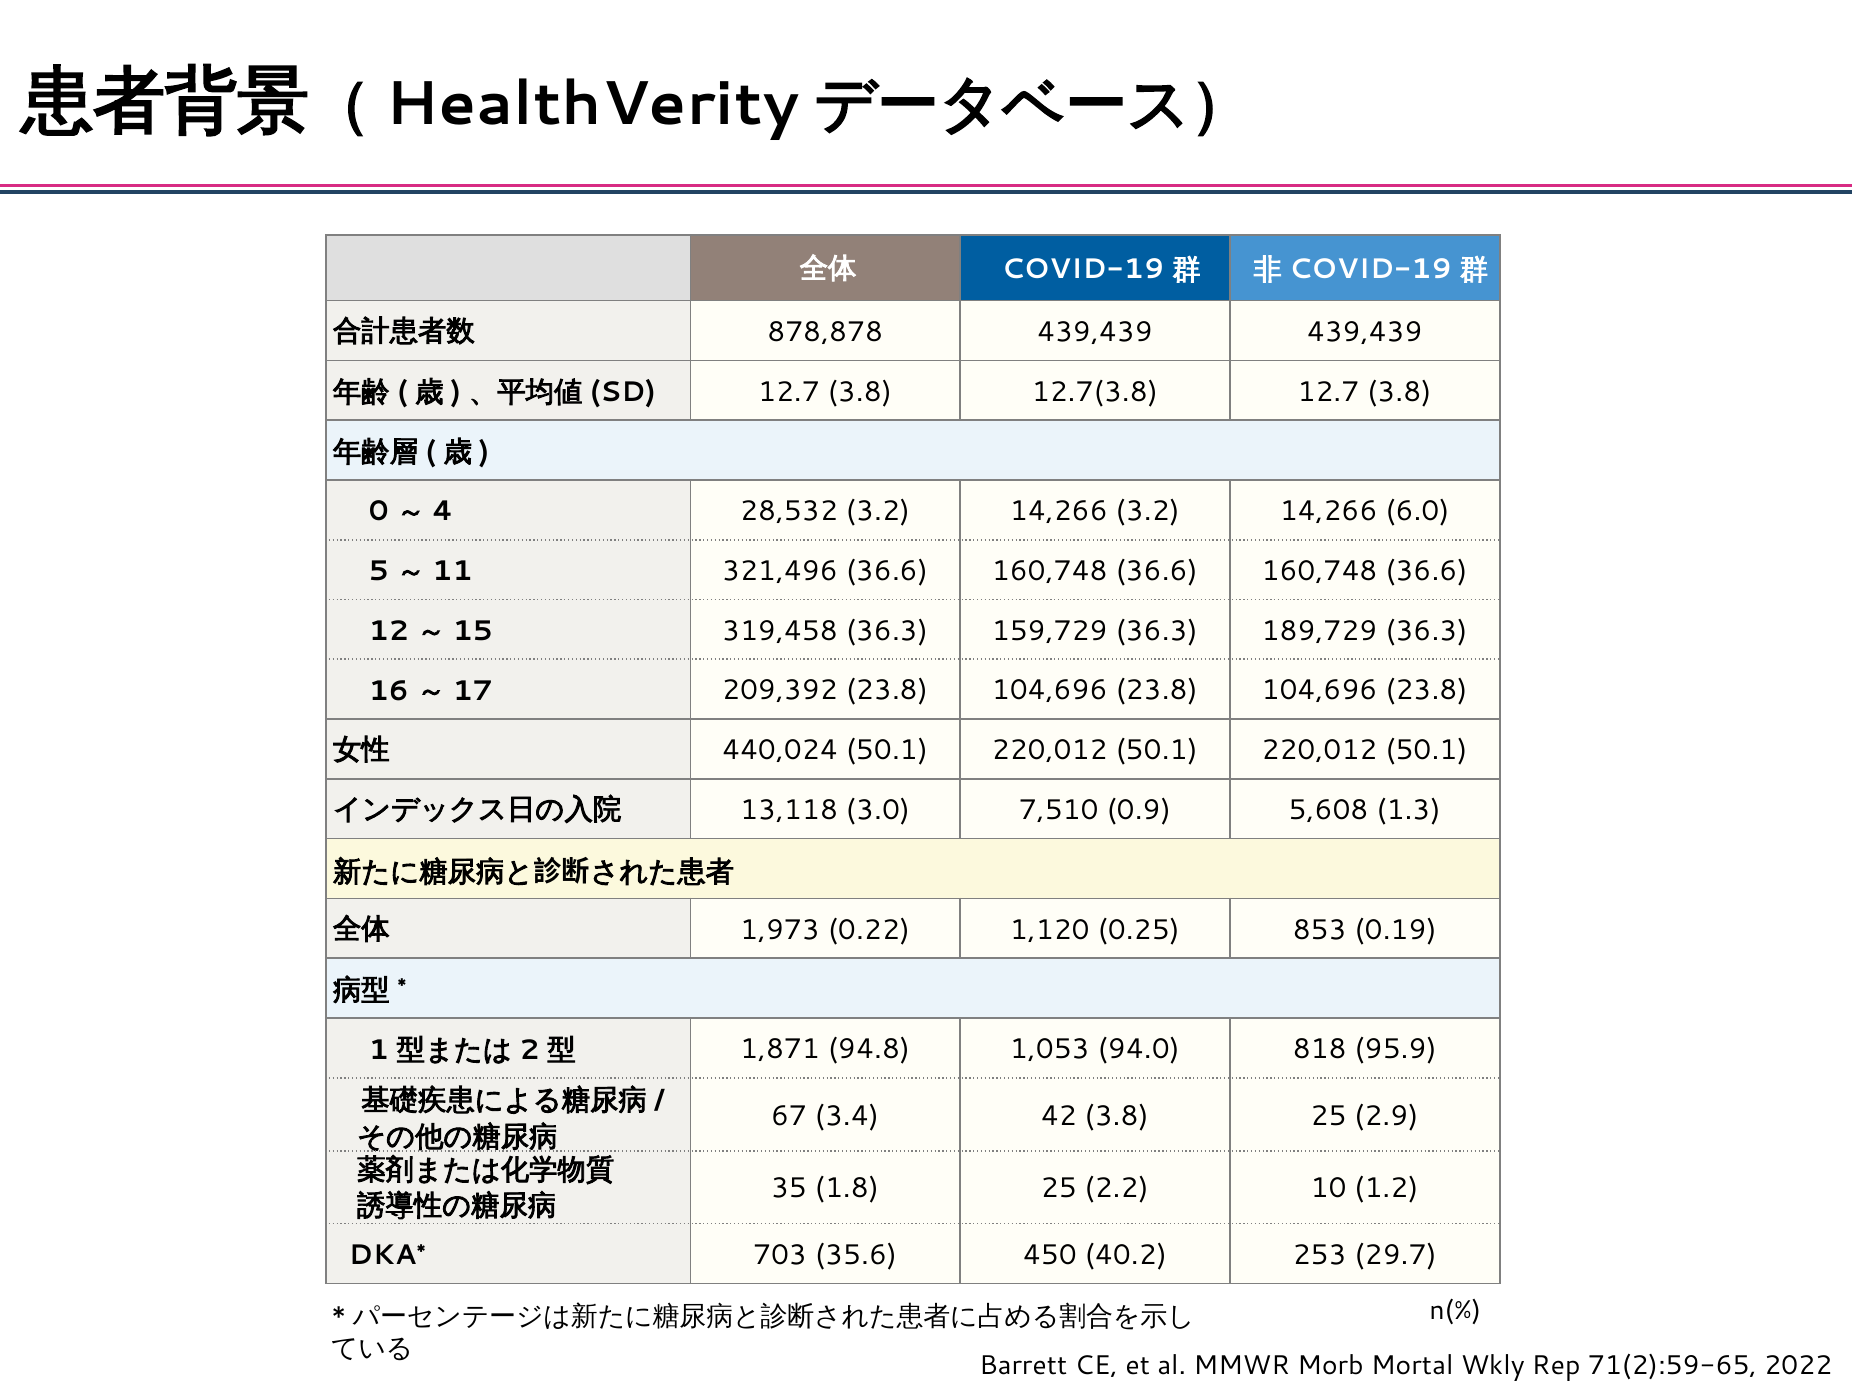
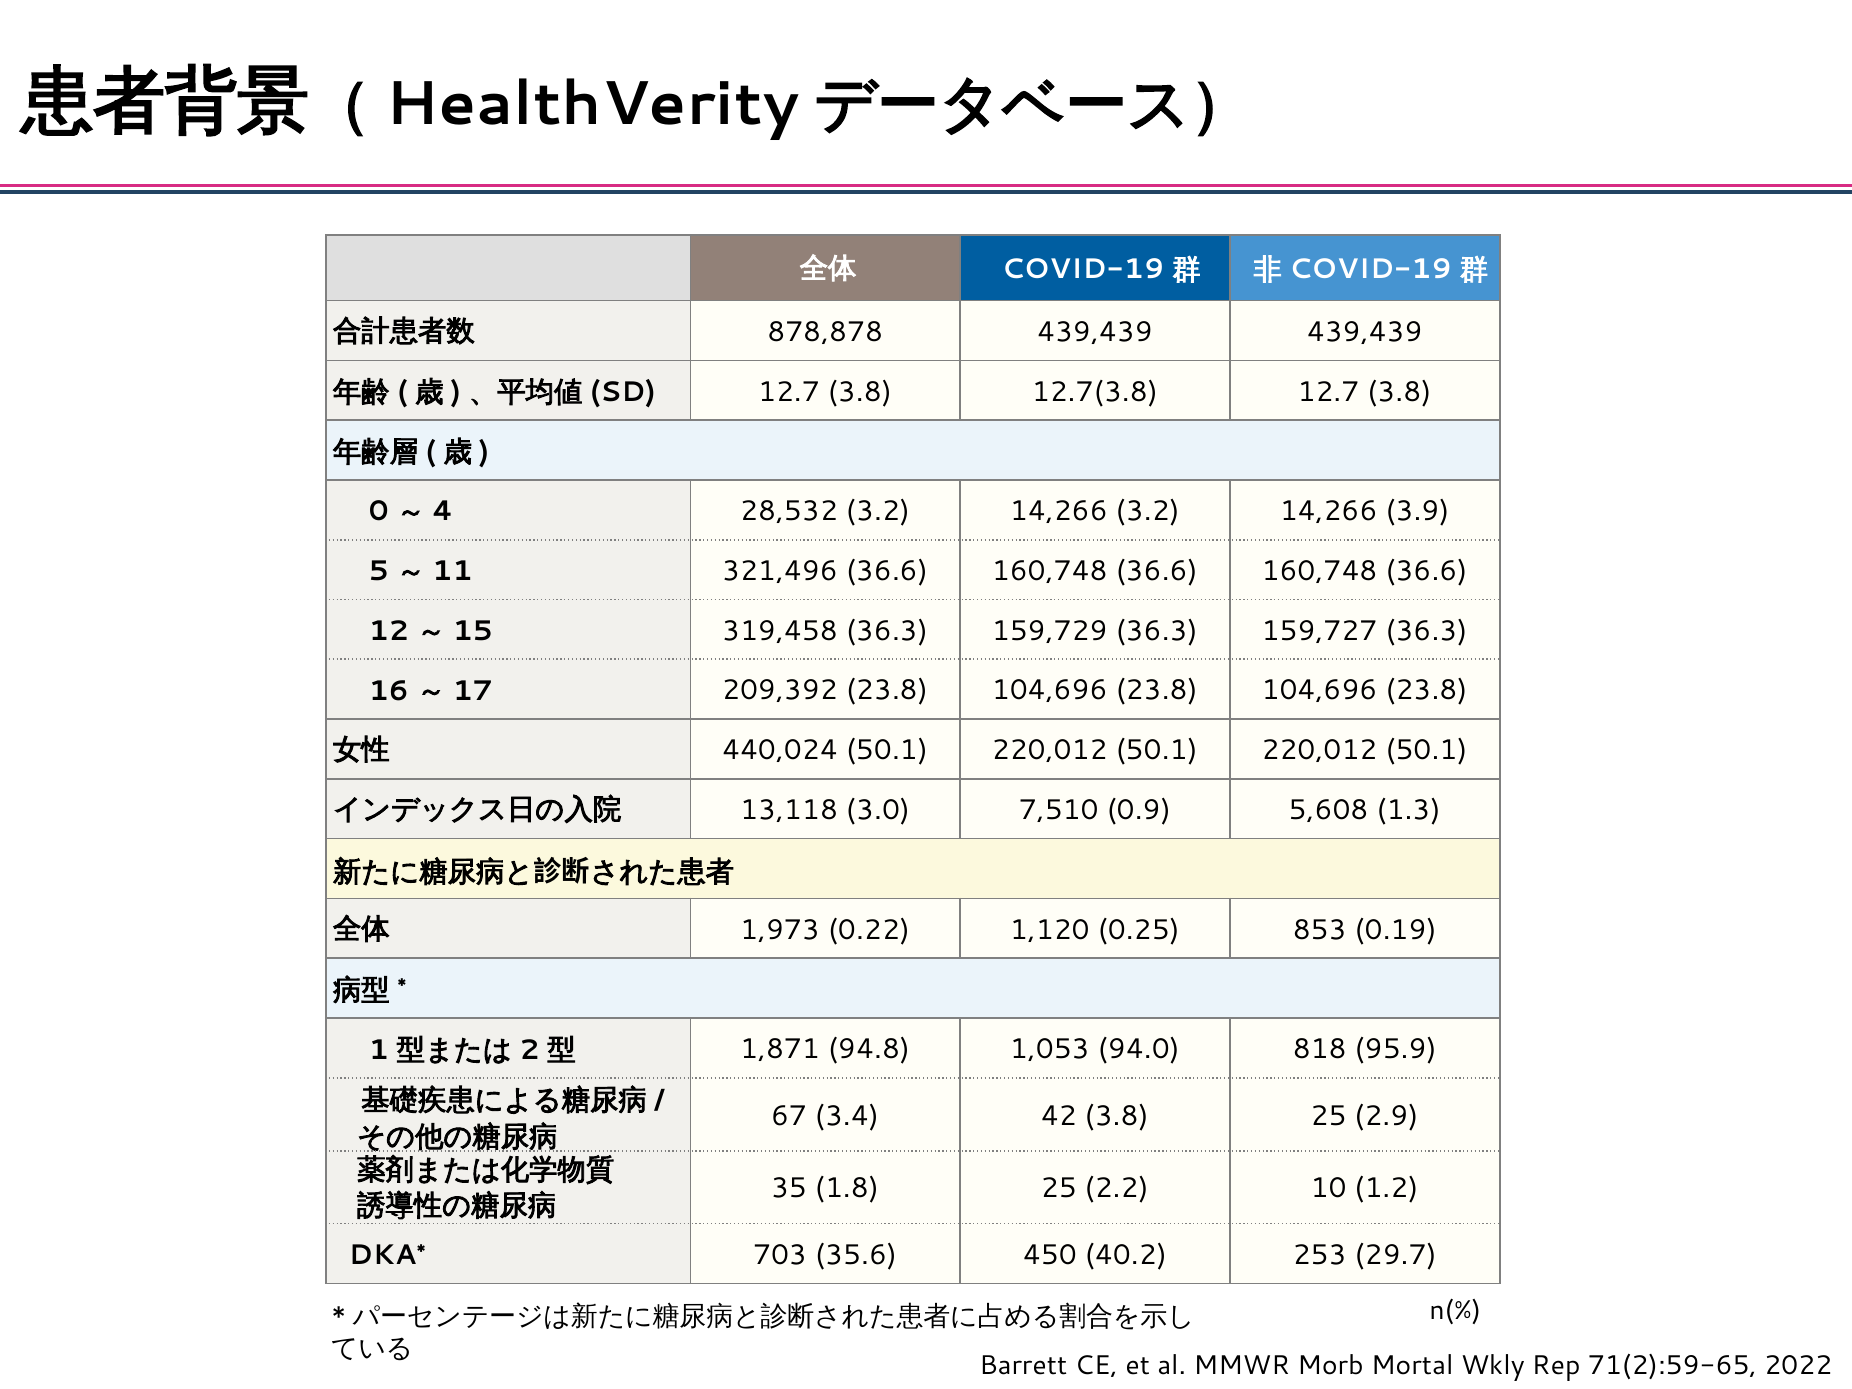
6.0: 6.0 -> 3.9 (1417, 511)
189,729: 189,729 -> 159,727 (1320, 631)
